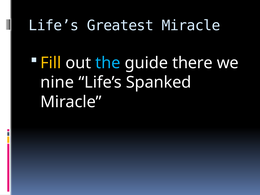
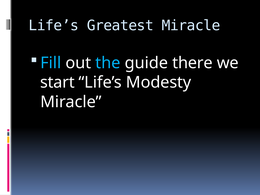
Fill colour: yellow -> light blue (51, 63)
nine: nine -> start (57, 82)
Spanked: Spanked -> Modesty (159, 82)
